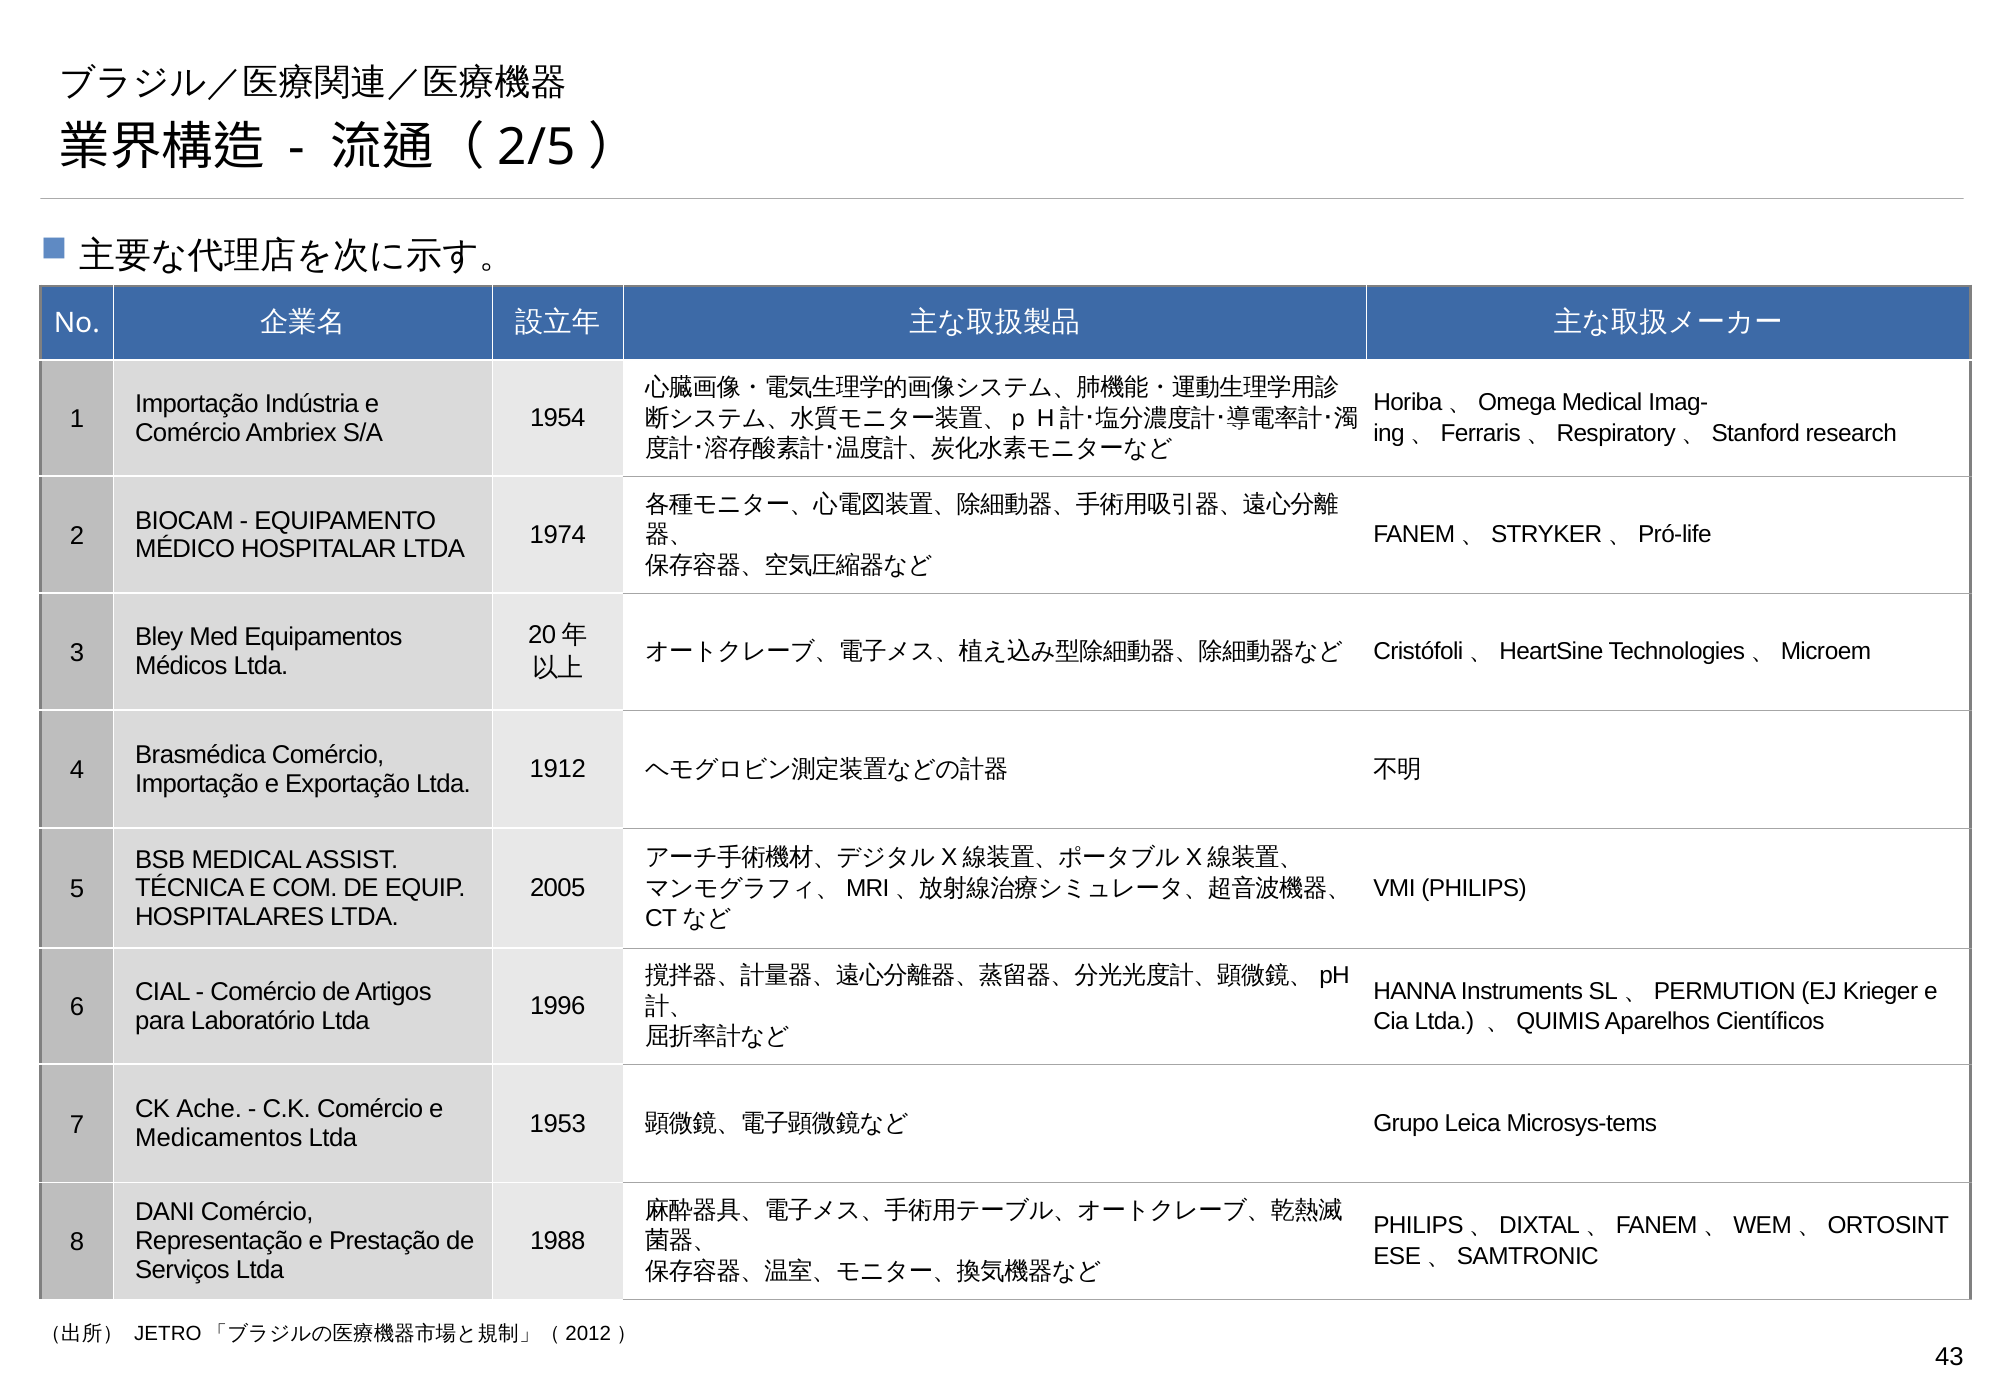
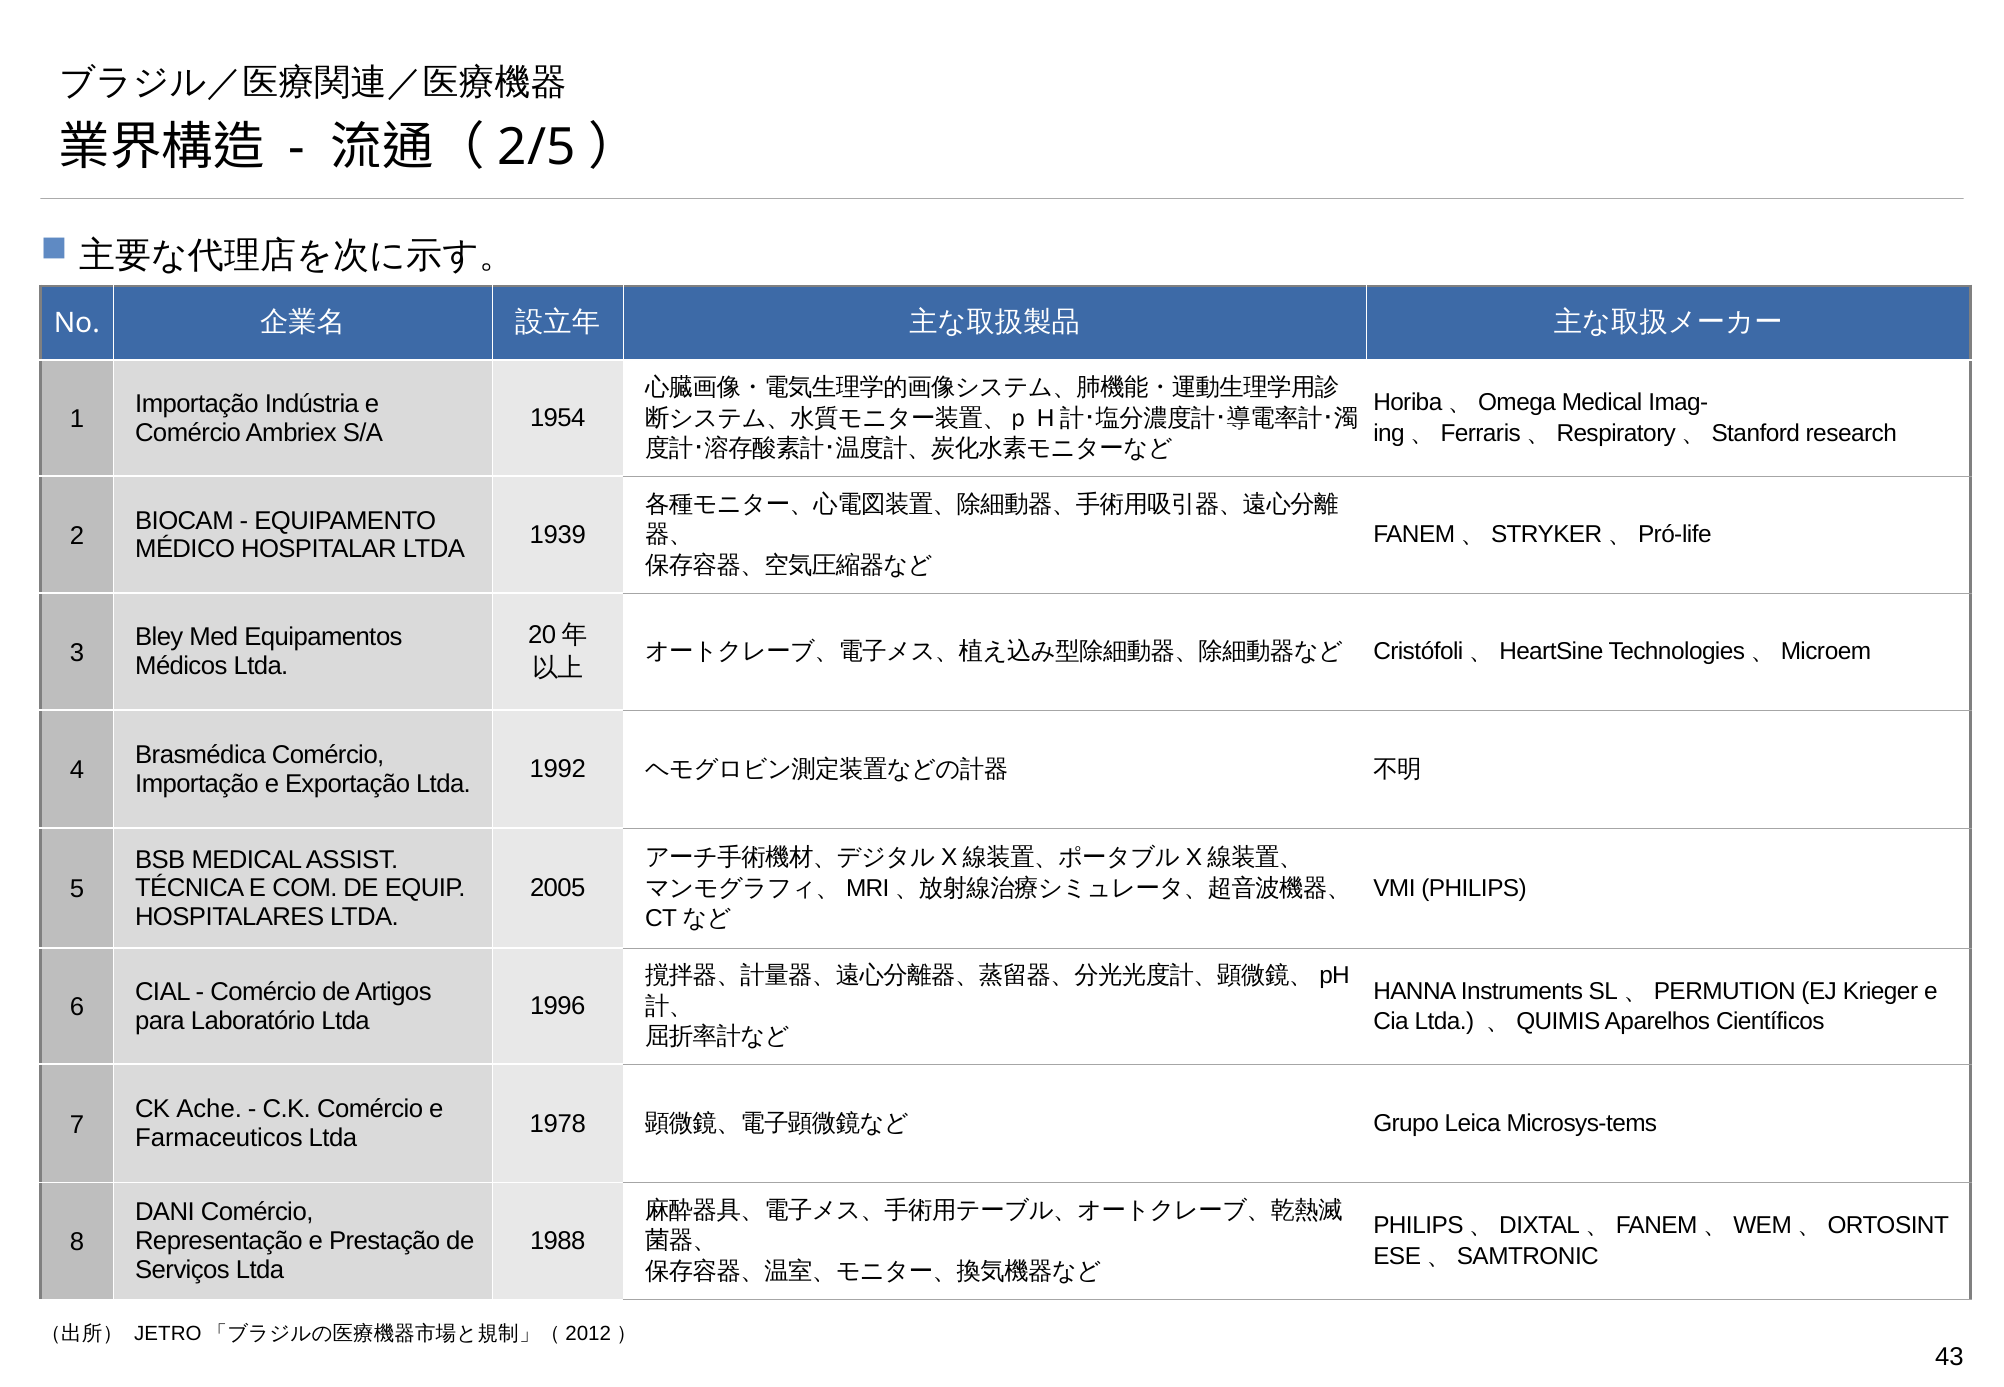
1974: 1974 -> 1939 (558, 535)
1912: 1912 -> 1992 (558, 769)
1953: 1953 -> 1978 (558, 1124)
Medicamentos: Medicamentos -> Farmaceuticos (219, 1138)
